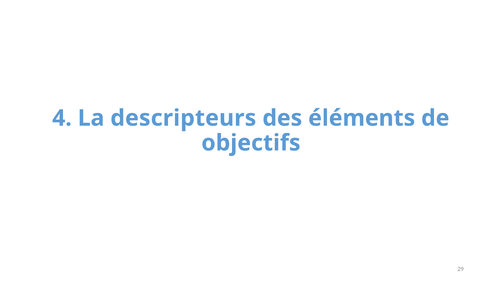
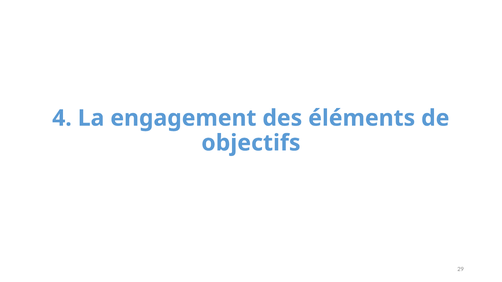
descripteurs: descripteurs -> engagement (183, 118)
